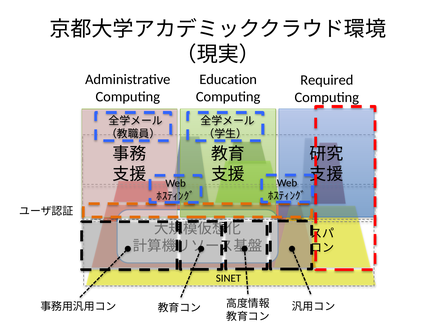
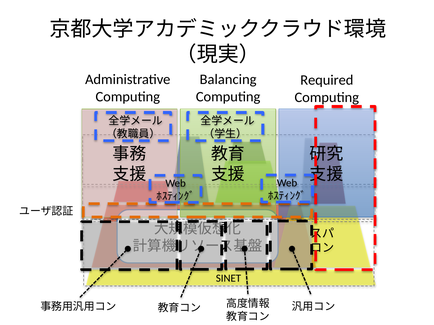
Education: Education -> Balancing (228, 79)
